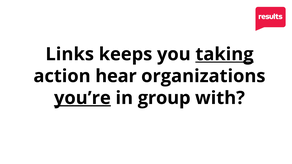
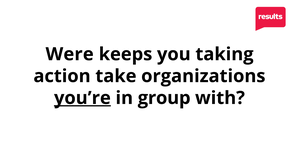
Links: Links -> Were (70, 54)
taking underline: present -> none (224, 54)
hear: hear -> take (116, 76)
